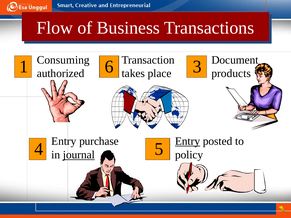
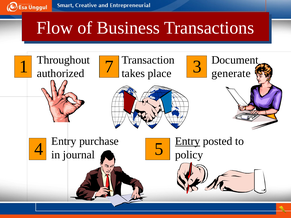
Consuming: Consuming -> Throughout (63, 60)
6: 6 -> 7 (109, 67)
products: products -> generate (231, 74)
journal underline: present -> none (79, 155)
